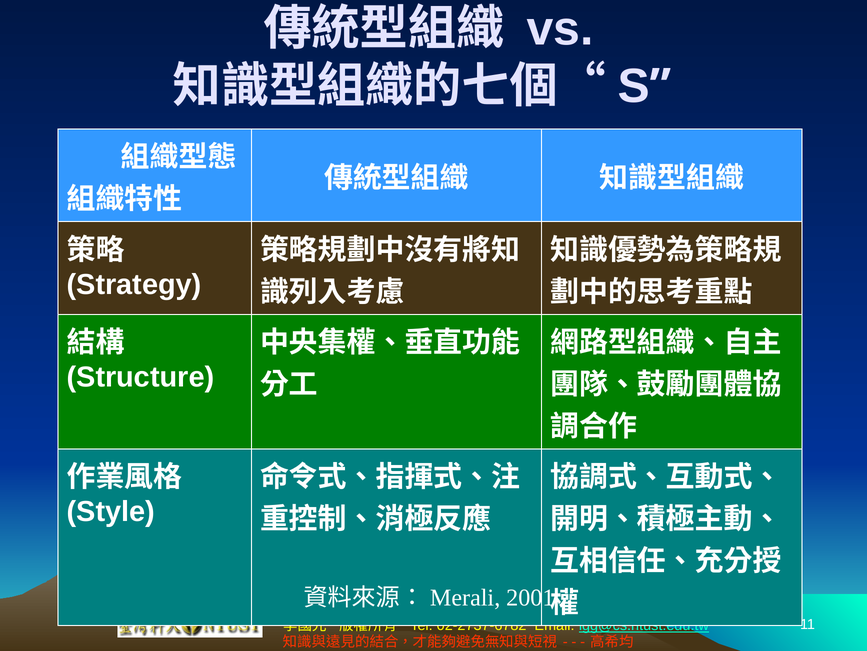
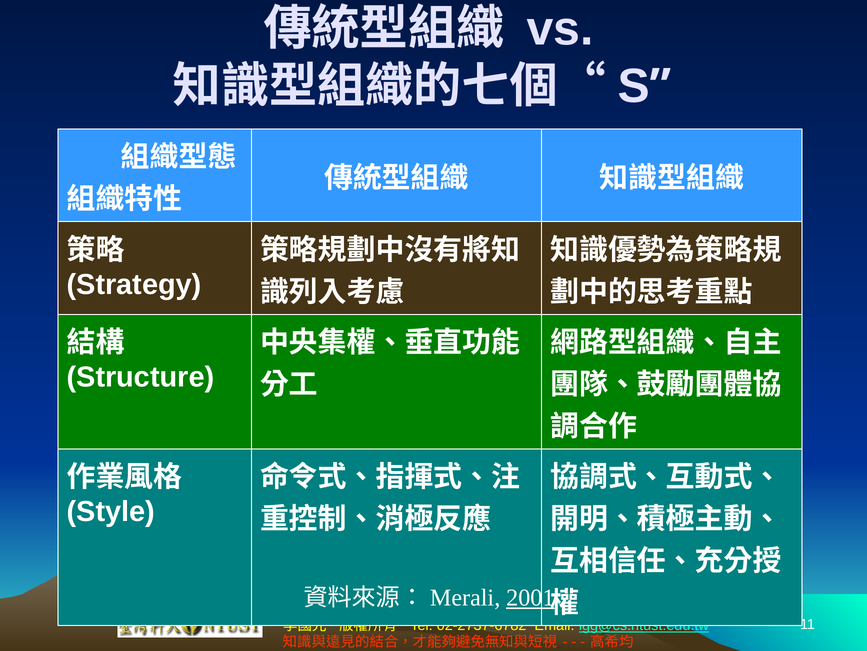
2001 underline: none -> present (530, 597)
